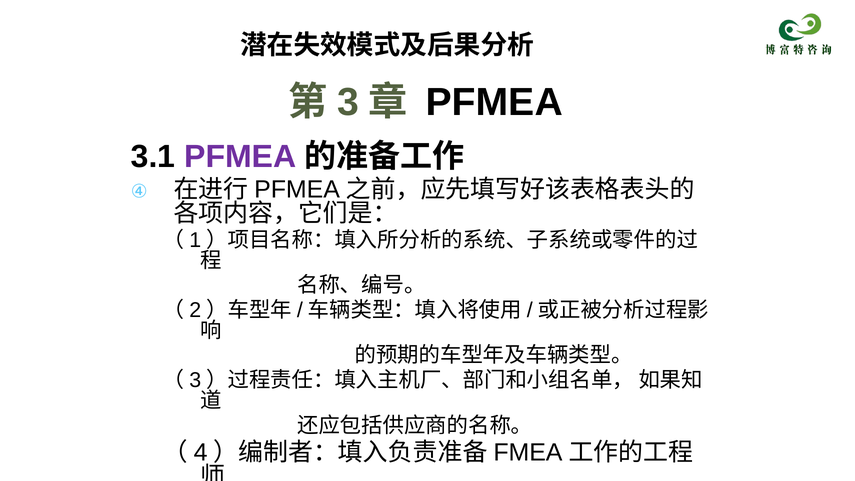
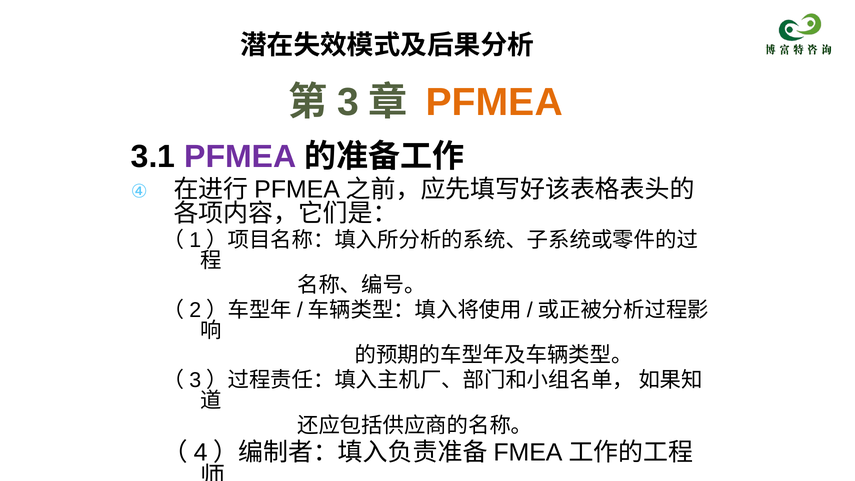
PFMEA colour: black -> orange (494, 102)
